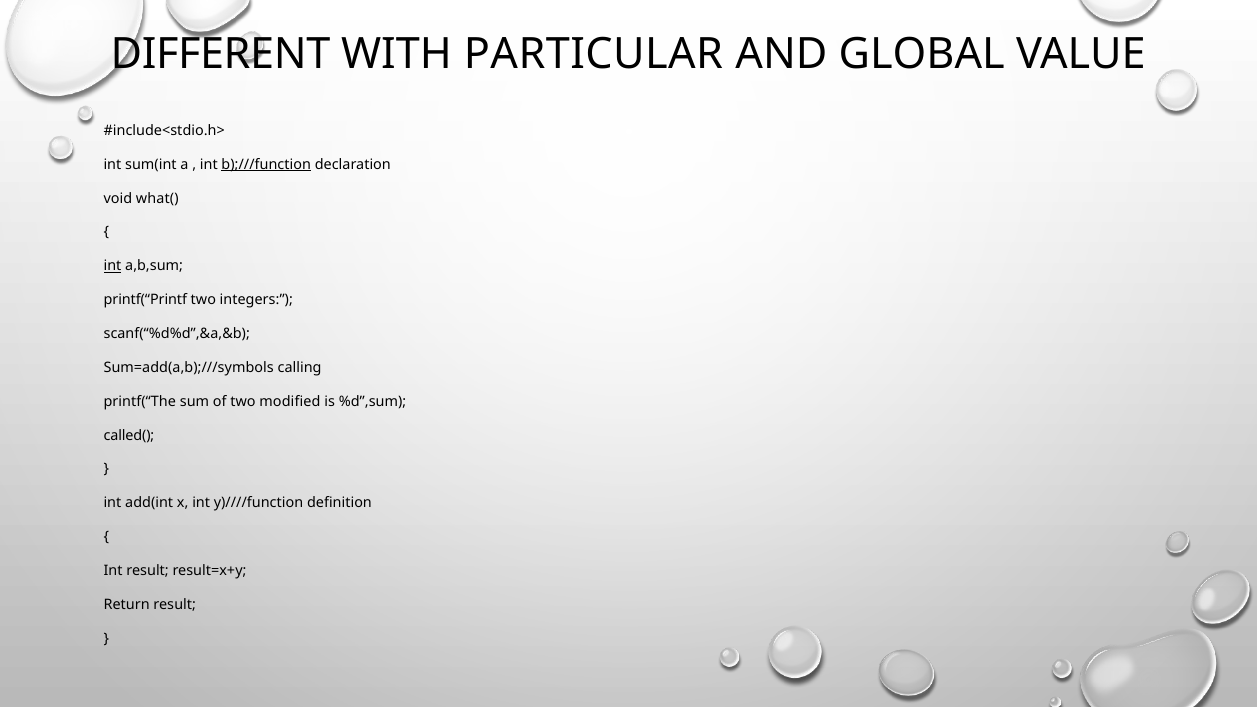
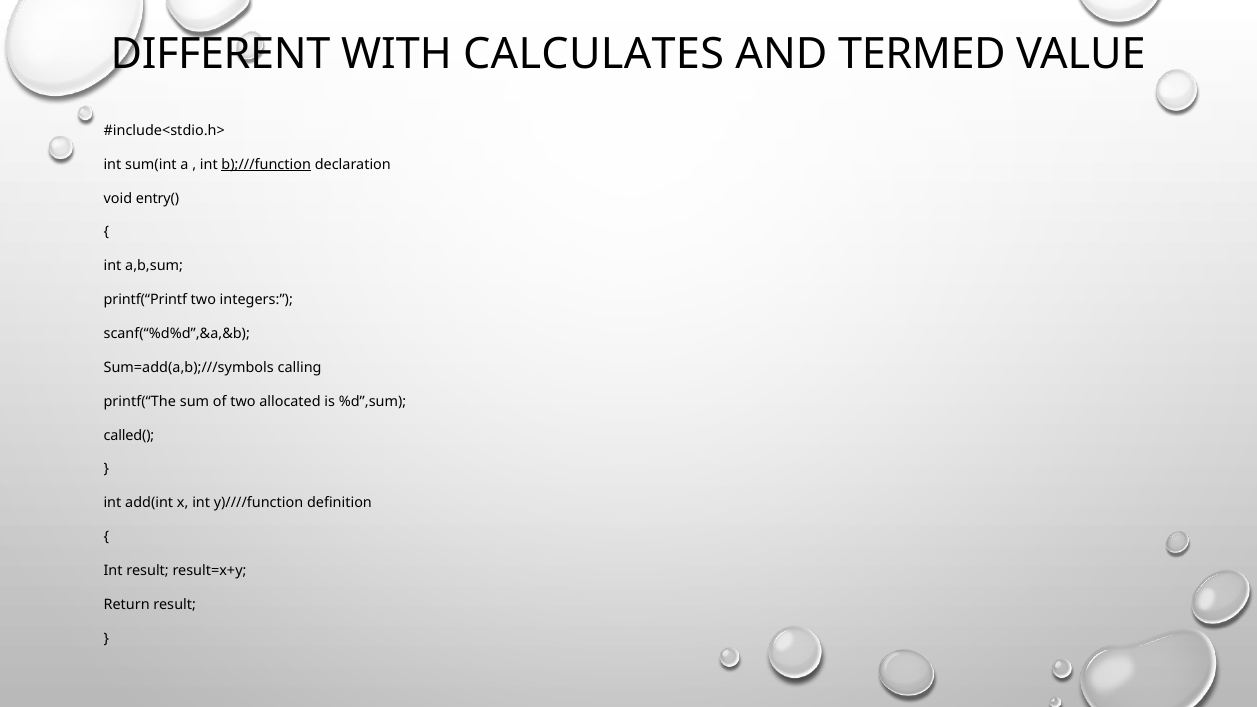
PARTICULAR: PARTICULAR -> CALCULATES (594, 54)
GLOBAL: GLOBAL -> TERMED (922, 54)
what(: what( -> entry( (157, 198)
int underline: present -> none (113, 266)
modified: modified -> allocated (290, 401)
